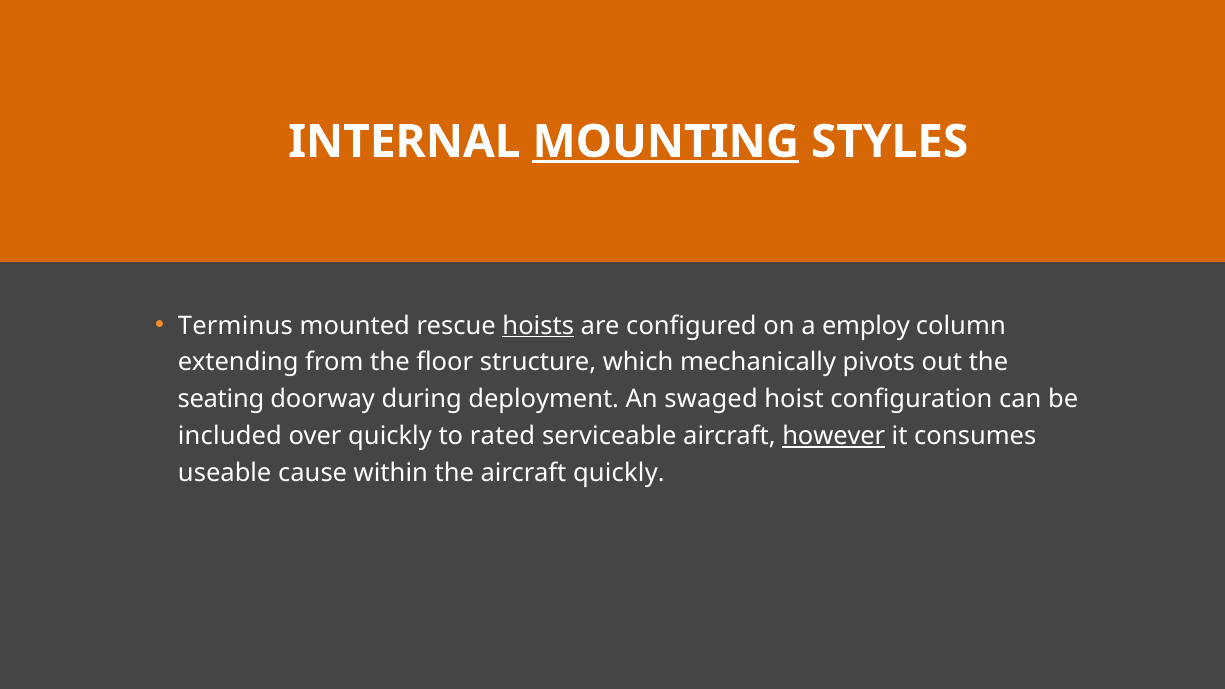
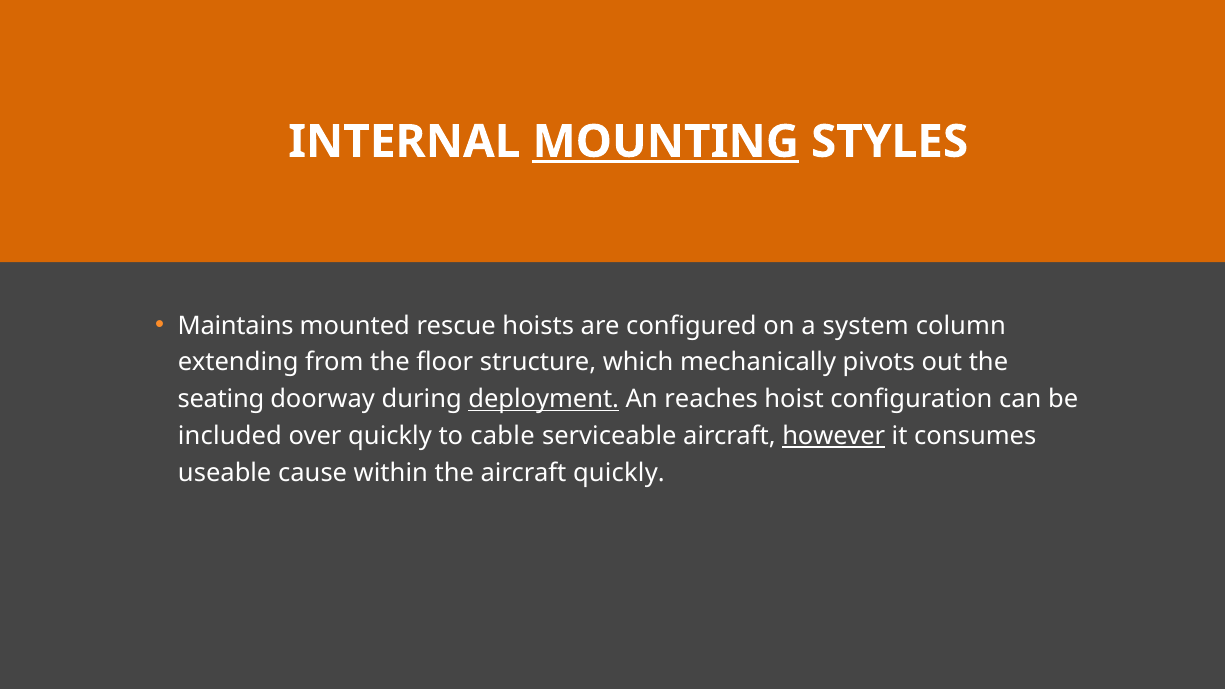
Terminus: Terminus -> Maintains (236, 326)
hoists underline: present -> none (538, 326)
employ: employ -> system (866, 326)
deployment underline: none -> present (544, 399)
swaged: swaged -> reaches (711, 399)
rated: rated -> cable (503, 436)
